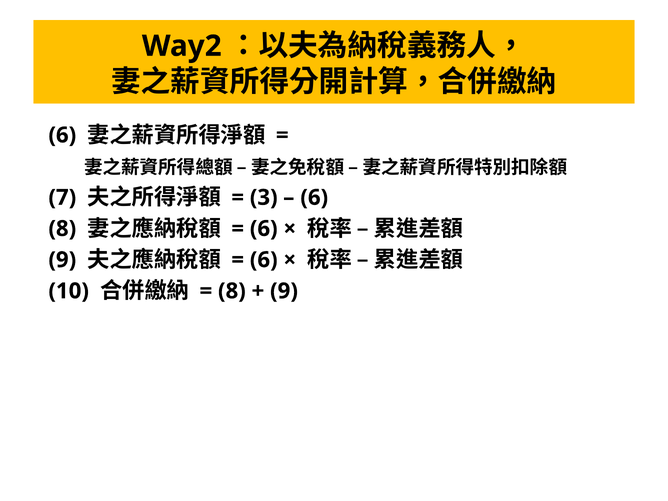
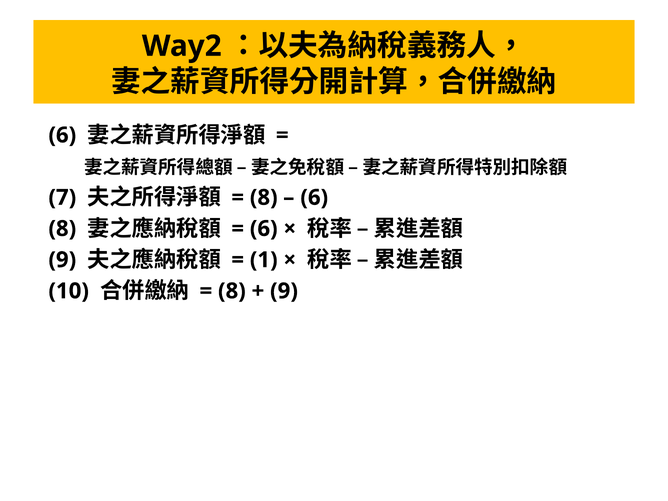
3: 3 -> 8 (264, 197)
6: 6 -> 1 (264, 260)
